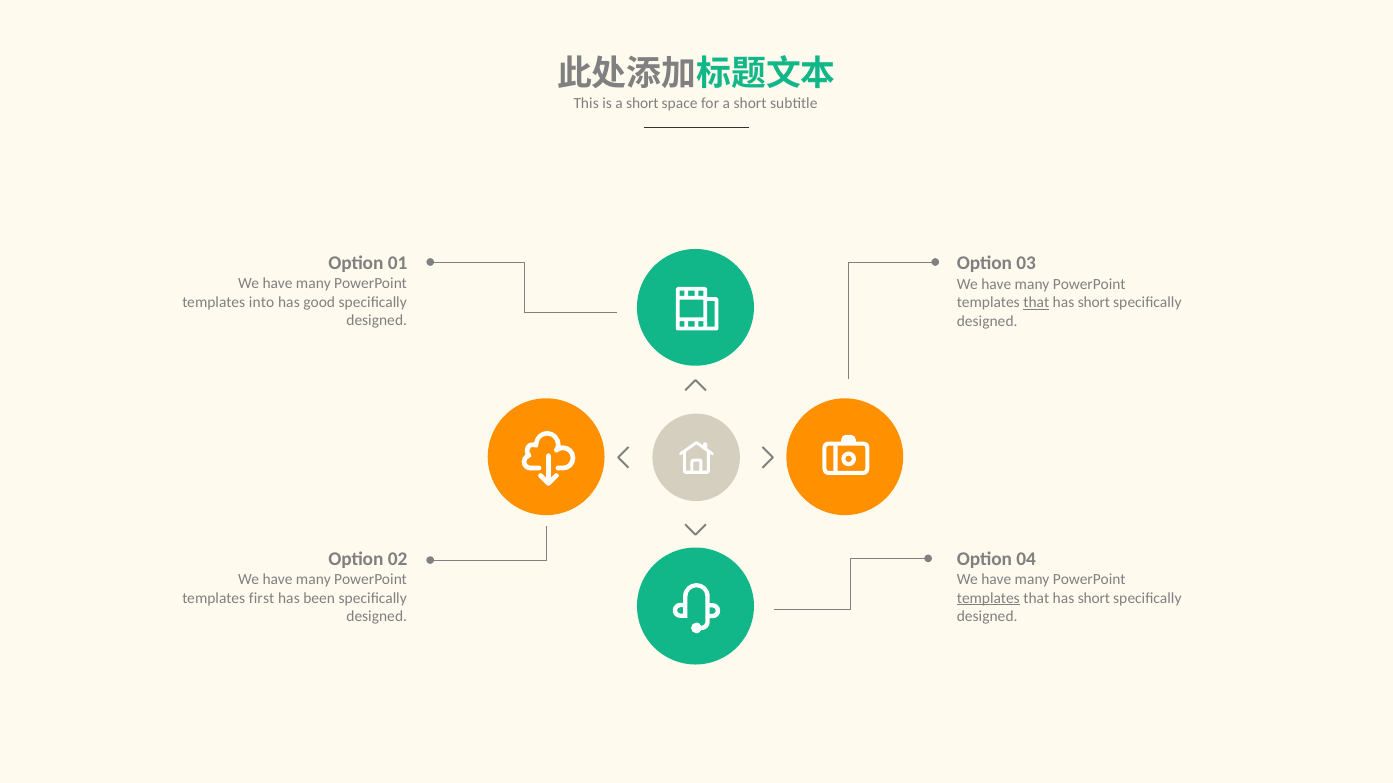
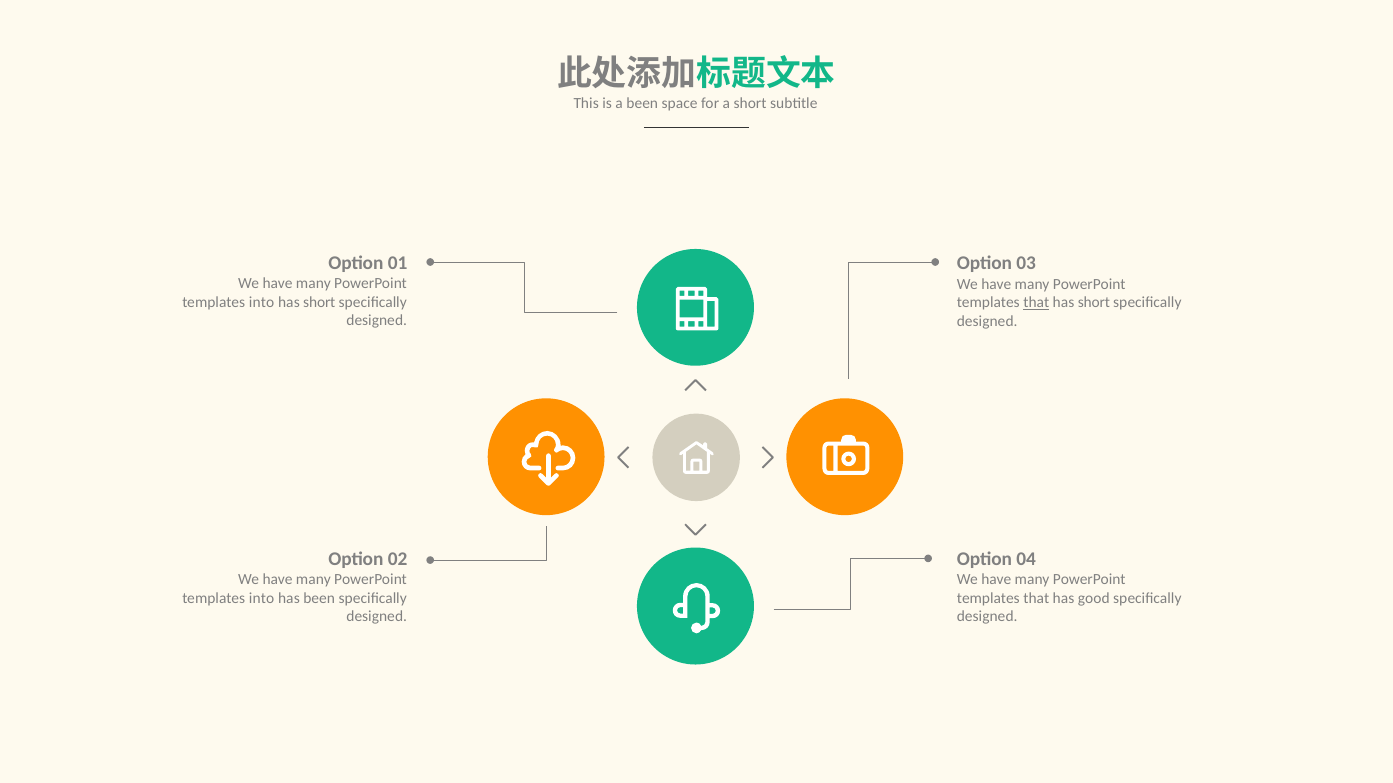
is a short: short -> been (642, 104)
good: good -> short (319, 302)
first: first -> into (262, 599)
templates underline: present -> none (988, 599)
short: short -> good (1094, 599)
